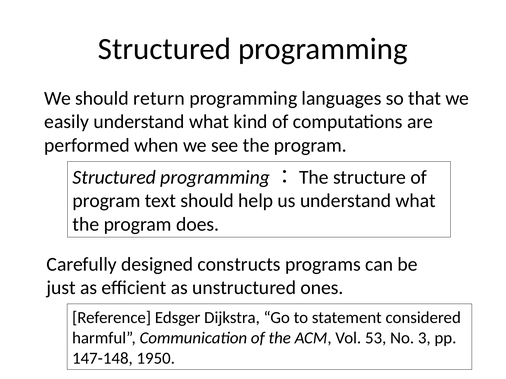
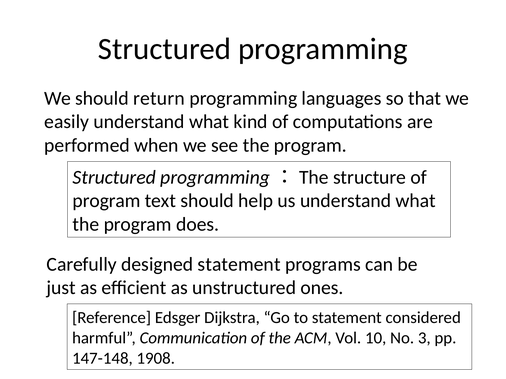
designed constructs: constructs -> statement (239, 265)
53: 53 -> 10 (376, 338)
1950: 1950 -> 1908 (156, 359)
